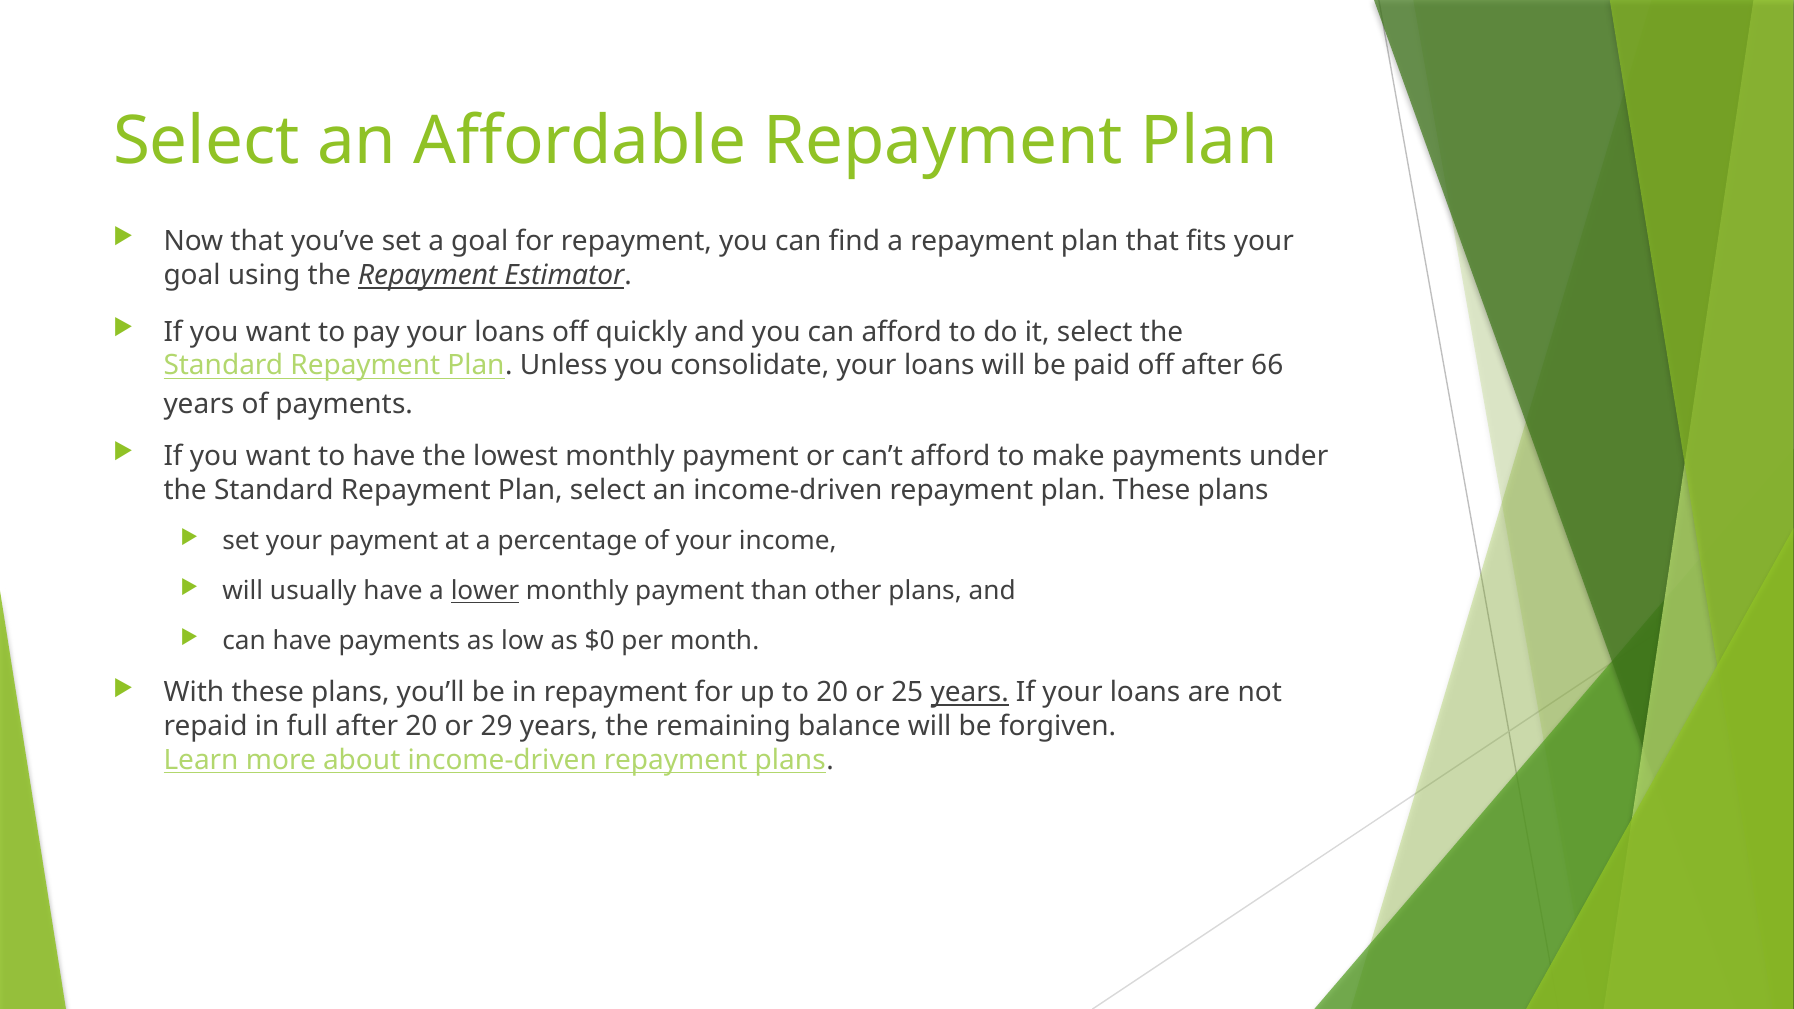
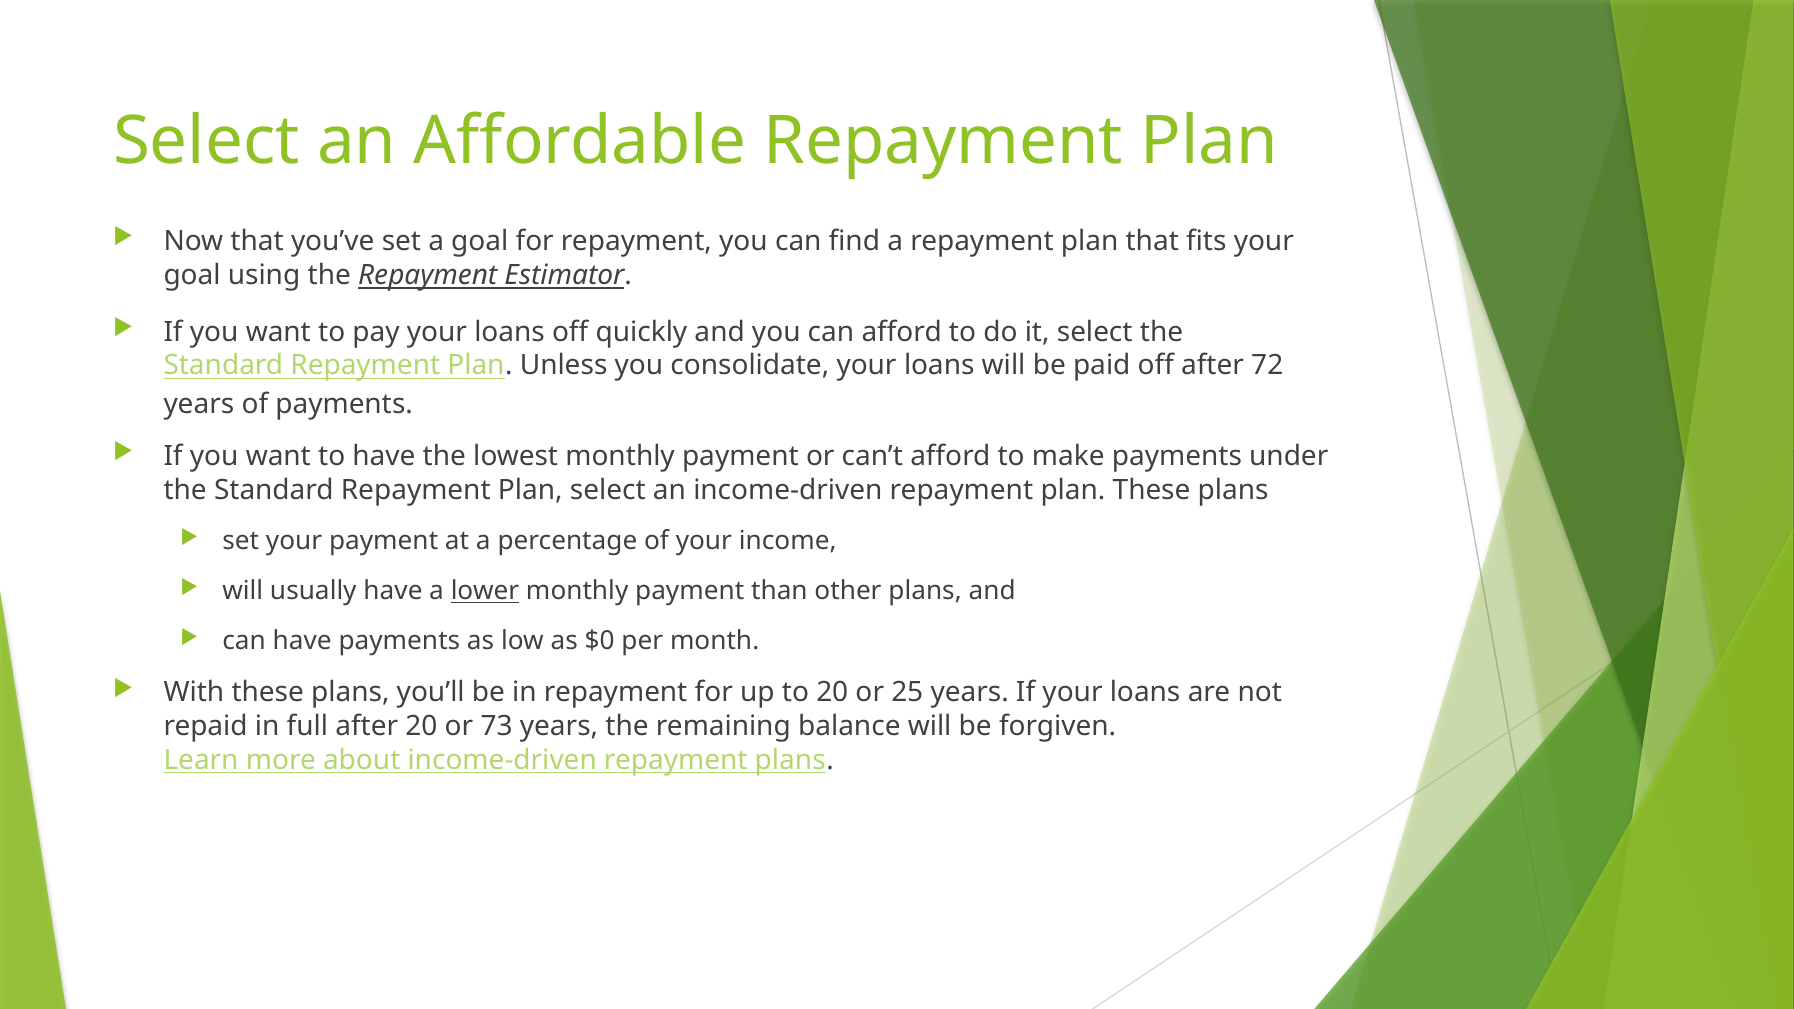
66: 66 -> 72 (1267, 366)
years underline: present -> none (970, 693)
29: 29 -> 73 (497, 726)
